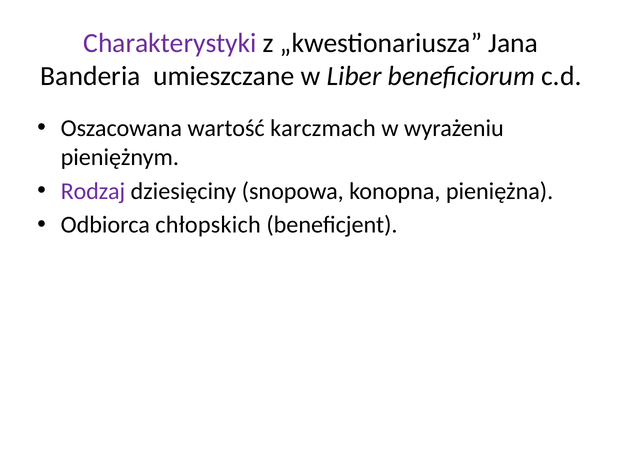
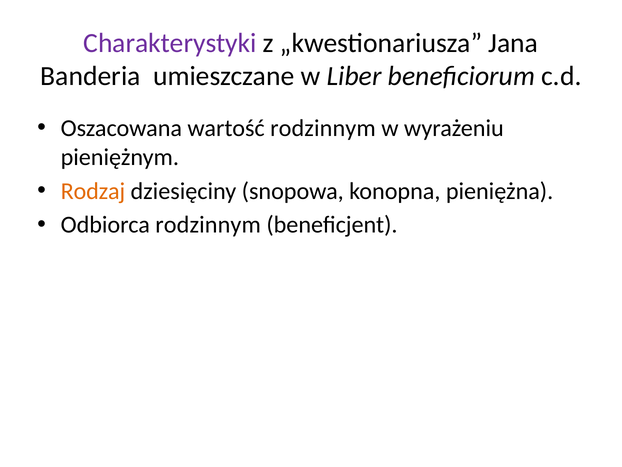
wartość karczmach: karczmach -> rodzinnym (323, 128)
Rodzaj colour: purple -> orange (93, 191)
Odbiorca chłopskich: chłopskich -> rodzinnym (208, 225)
